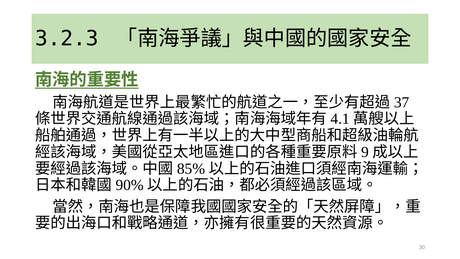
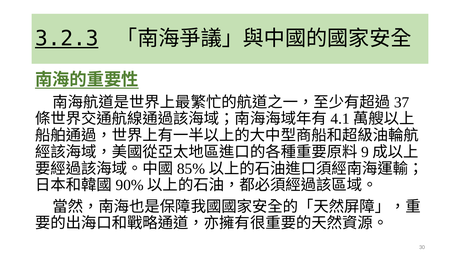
3.2.3 underline: none -> present (67, 39)
